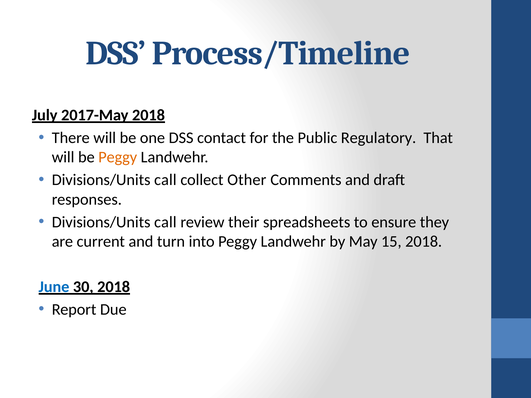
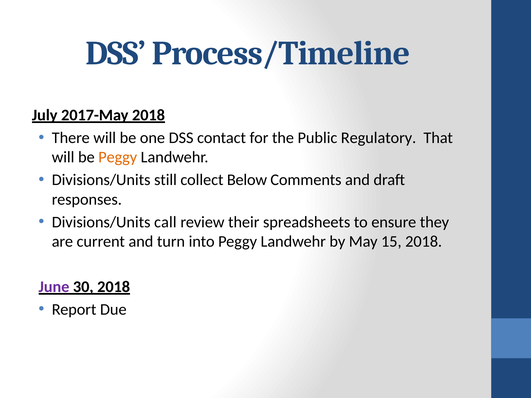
call: call -> still (165, 180)
Other: Other -> Below (247, 180)
June colour: blue -> purple (54, 287)
